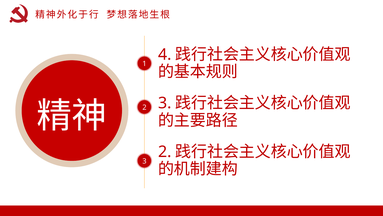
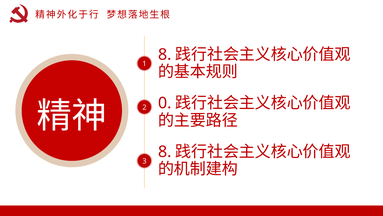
1 4: 4 -> 8 (165, 54)
2 3: 3 -> 0 (165, 103)
3 2: 2 -> 8 (165, 151)
